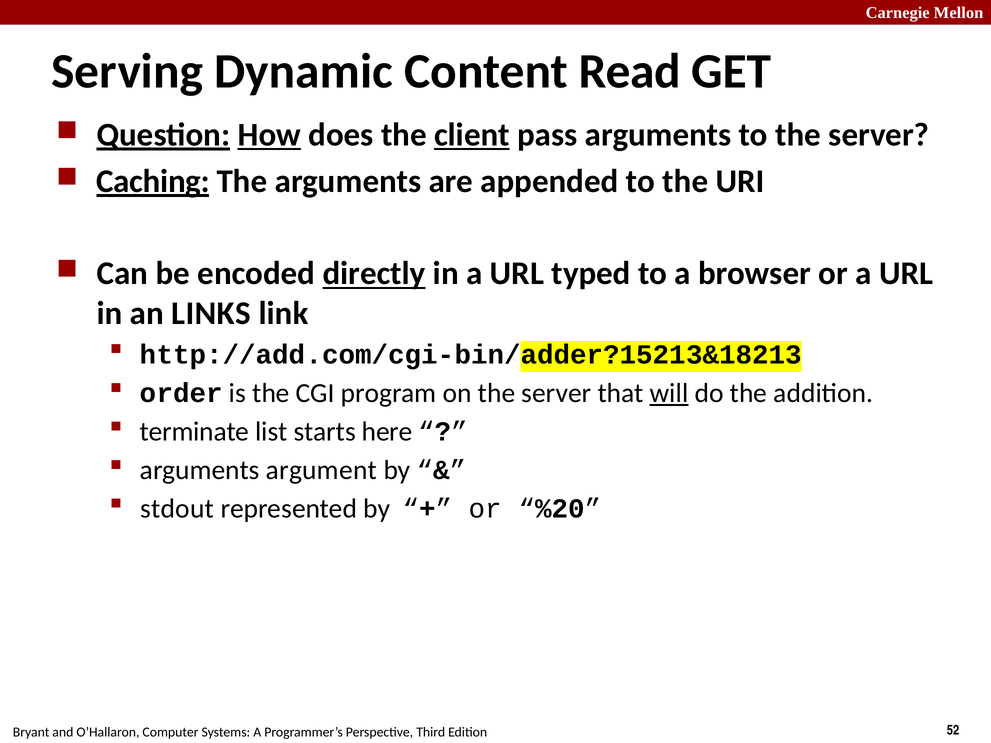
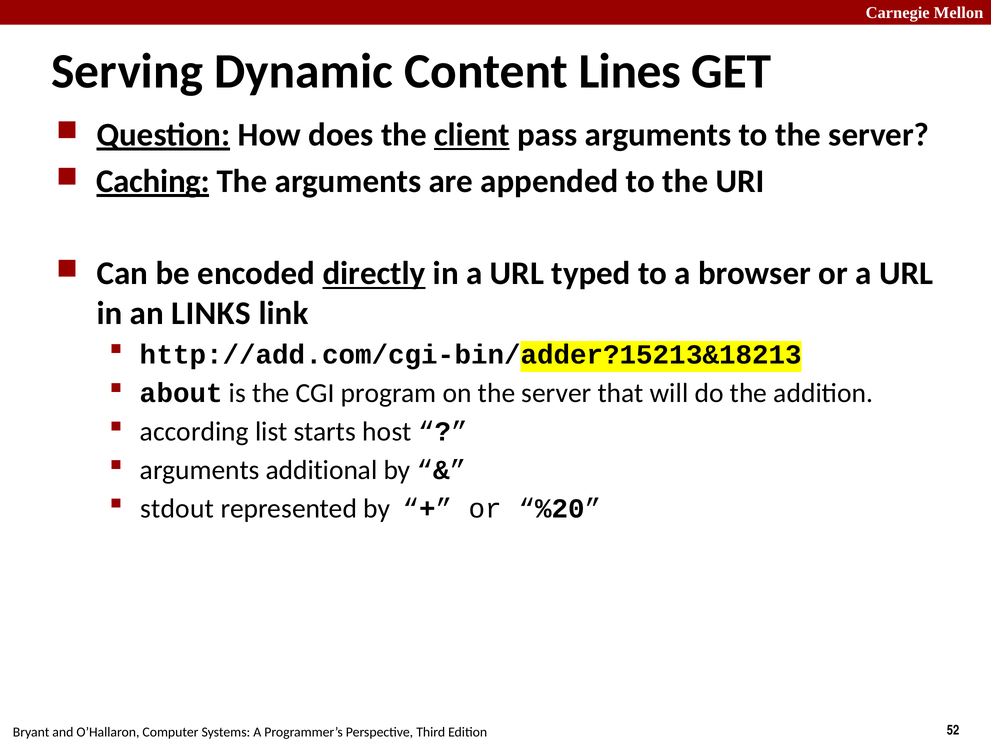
Read: Read -> Lines (630, 71)
How underline: present -> none (269, 135)
order: order -> about (181, 393)
will underline: present -> none (669, 393)
terminate: terminate -> according (194, 432)
here: here -> host (387, 432)
argument: argument -> additional (322, 470)
